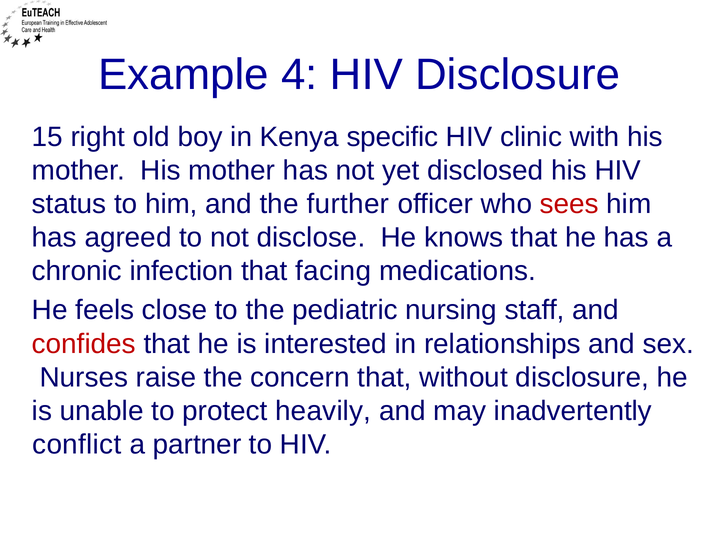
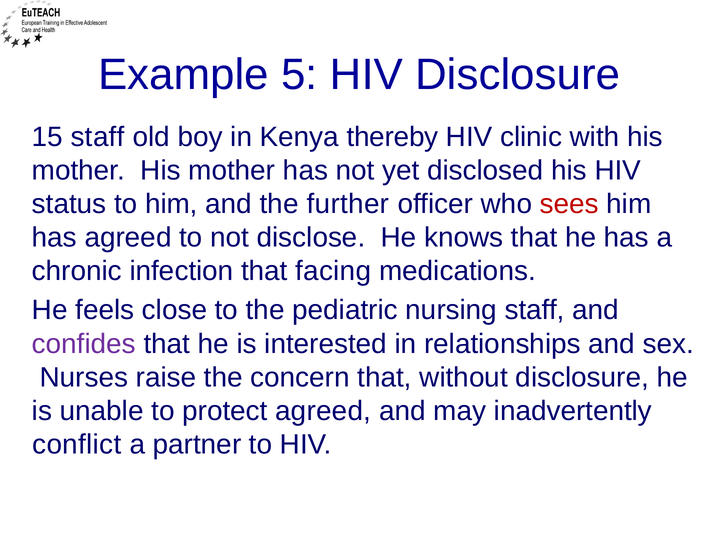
4: 4 -> 5 (299, 75)
15 right: right -> staff (98, 137)
specific: specific -> thereby (393, 137)
confides colour: red -> purple (84, 344)
protect heavily: heavily -> agreed (323, 411)
